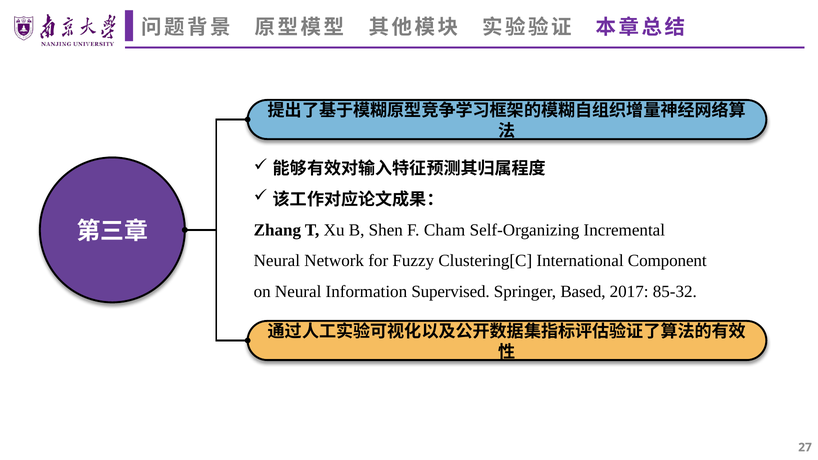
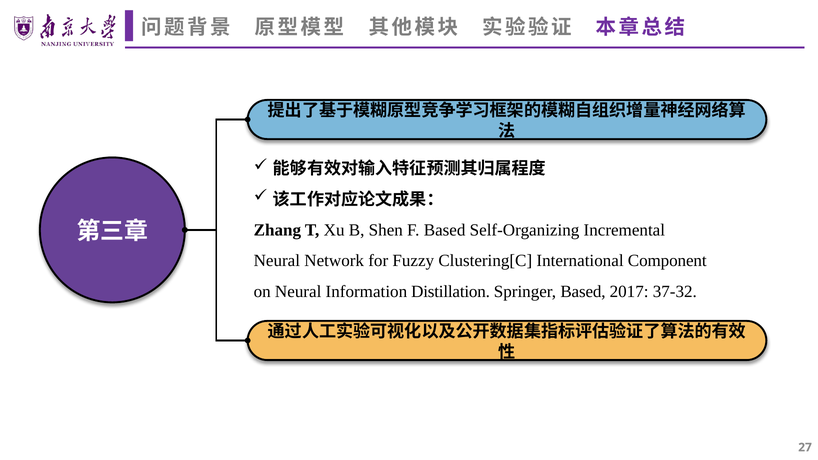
F Cham: Cham -> Based (445, 230)
Supervised: Supervised -> Distillation (451, 292)
85-32: 85-32 -> 37-32 (675, 292)
